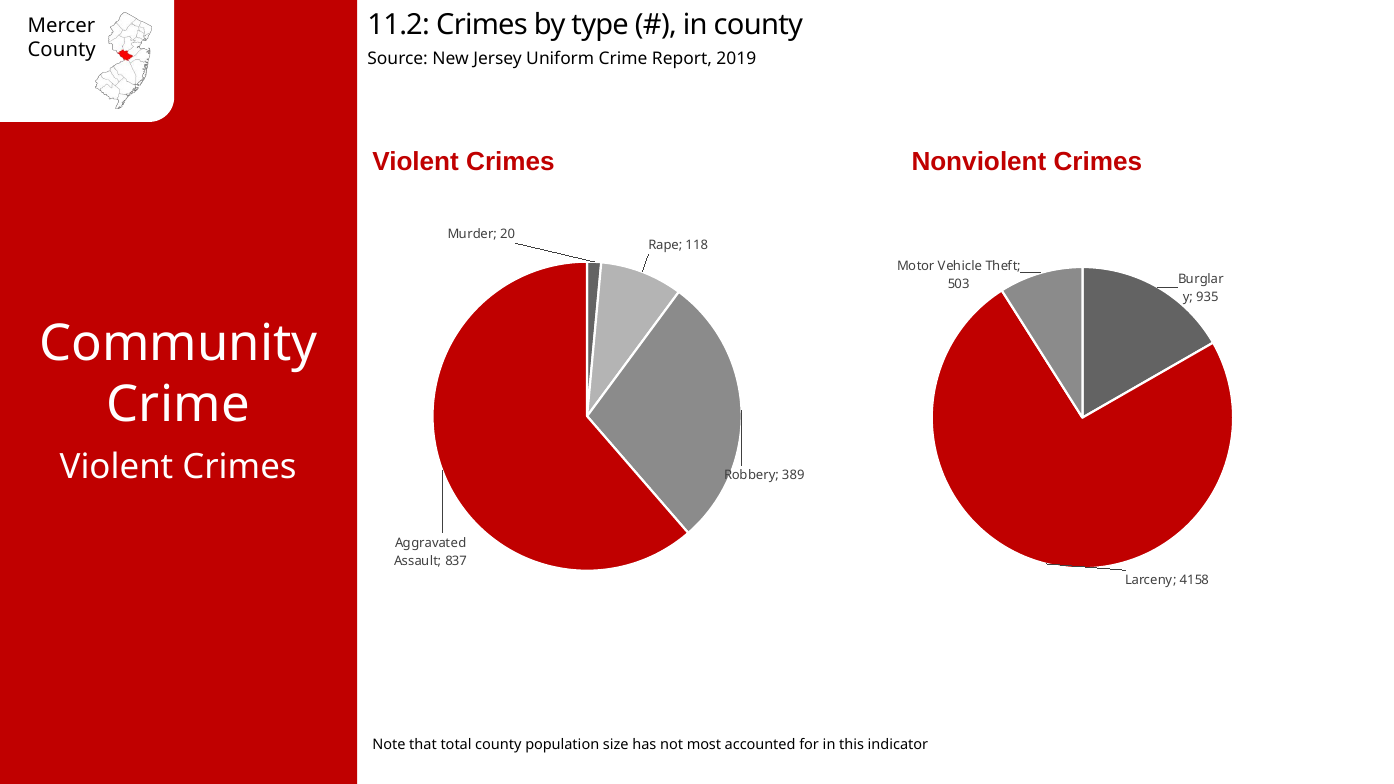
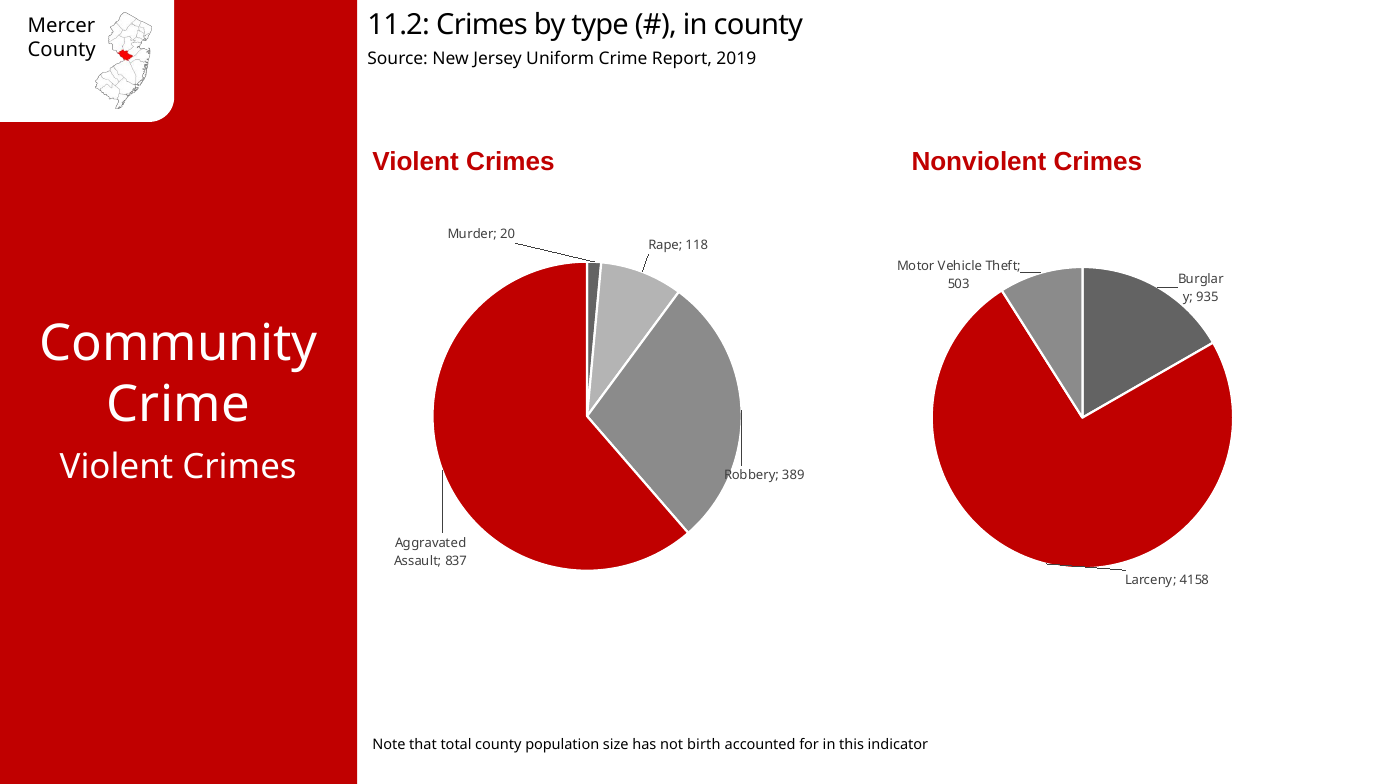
most: most -> birth (704, 745)
